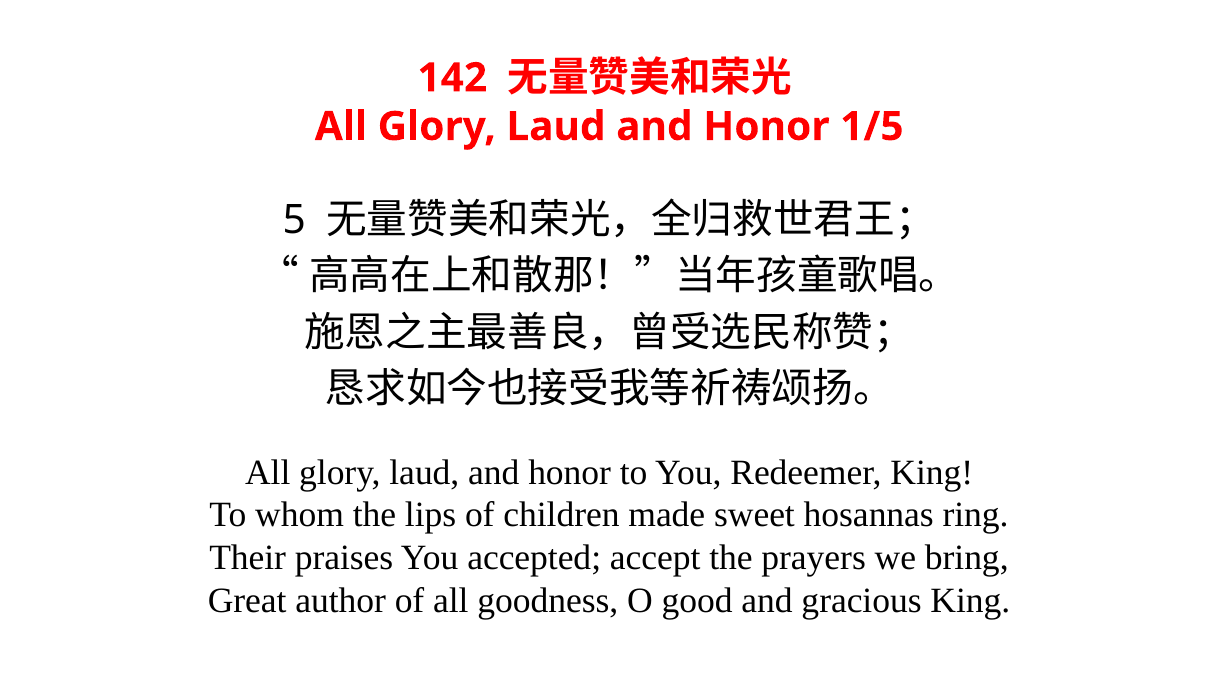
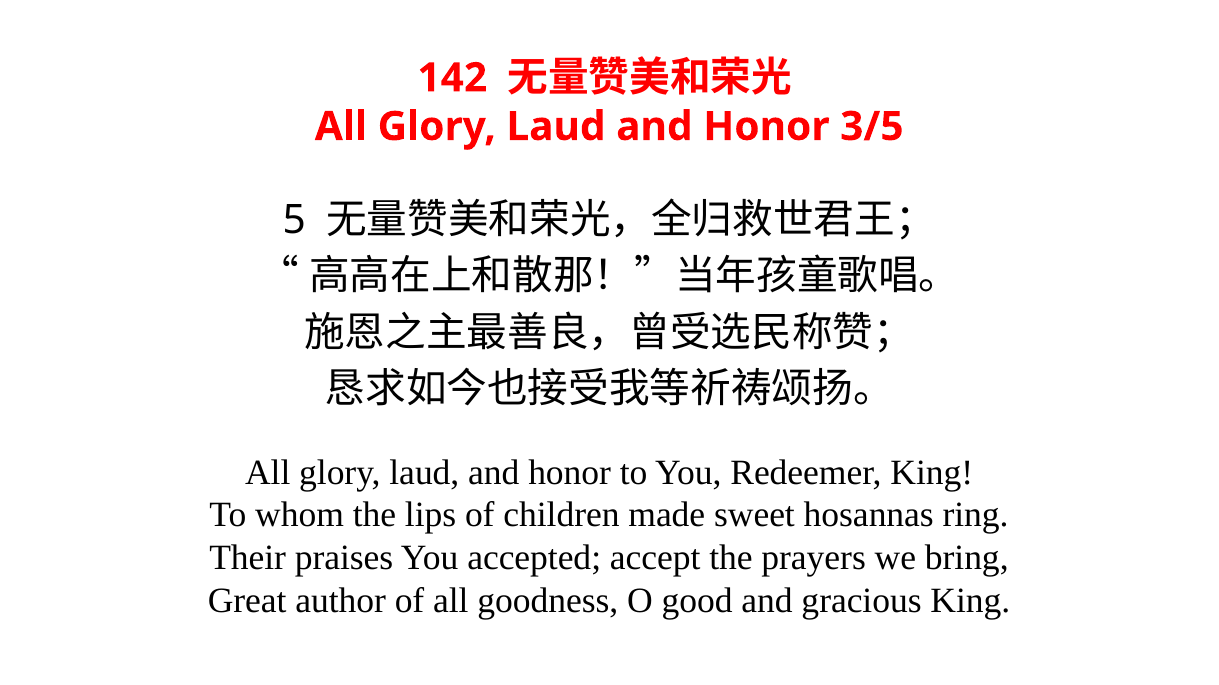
1/5: 1/5 -> 3/5 (872, 127)
